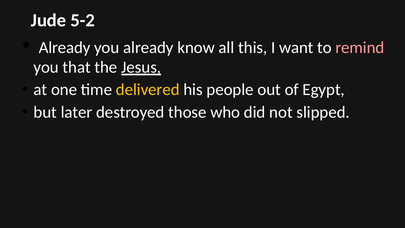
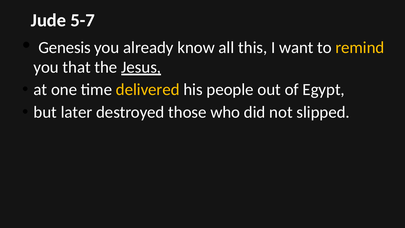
5-2: 5-2 -> 5-7 (83, 20)
Already: Already -> Genesis (65, 48)
remind colour: pink -> yellow (360, 48)
